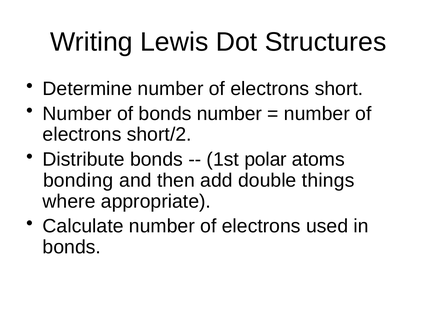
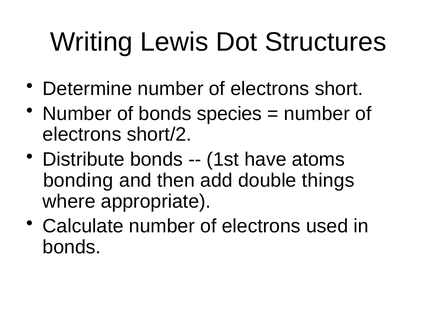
bonds number: number -> species (229, 114)
polar: polar -> have (265, 160)
